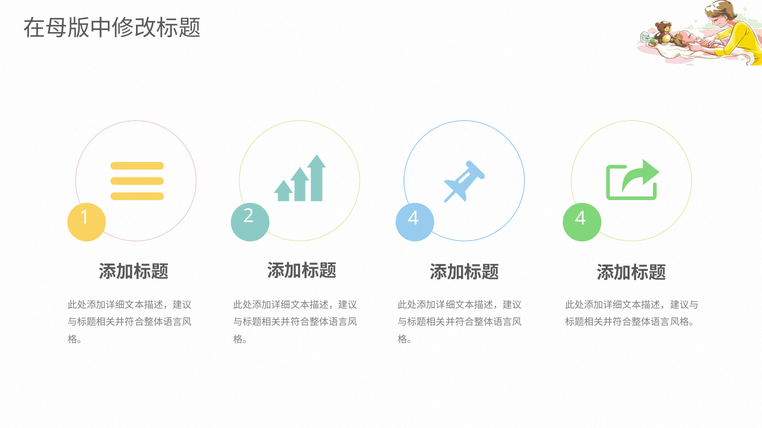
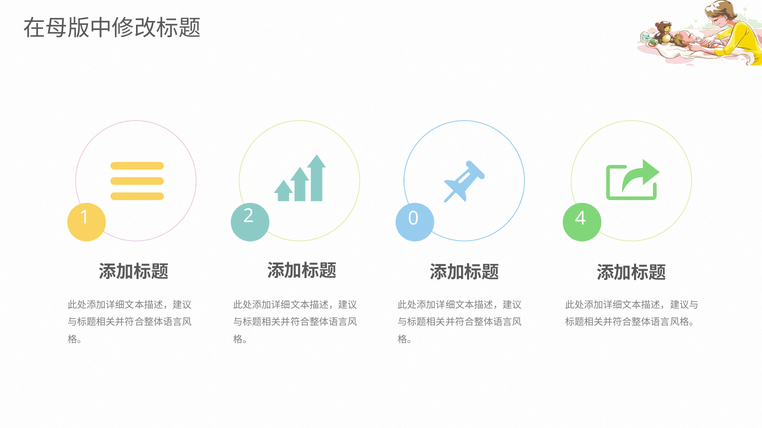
2 4: 4 -> 0 (413, 219)
